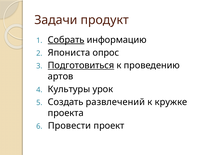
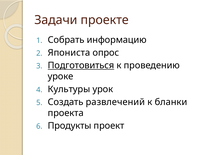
продукт: продукт -> проекте (105, 20)
Собрать underline: present -> none (66, 40)
артов: артов -> уроке (61, 76)
кружке: кружке -> бланки (171, 102)
Провести: Провести -> Продукты (70, 125)
